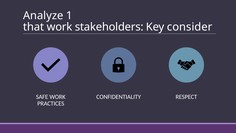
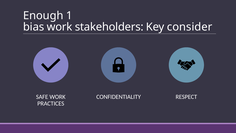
Analyze: Analyze -> Enough (43, 16)
that: that -> bias (34, 27)
